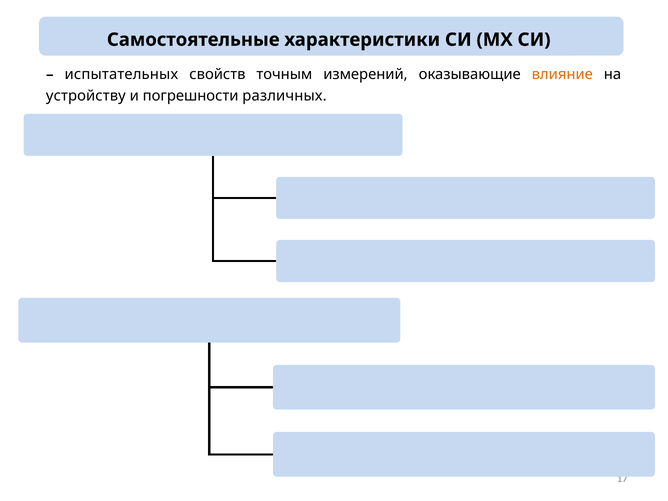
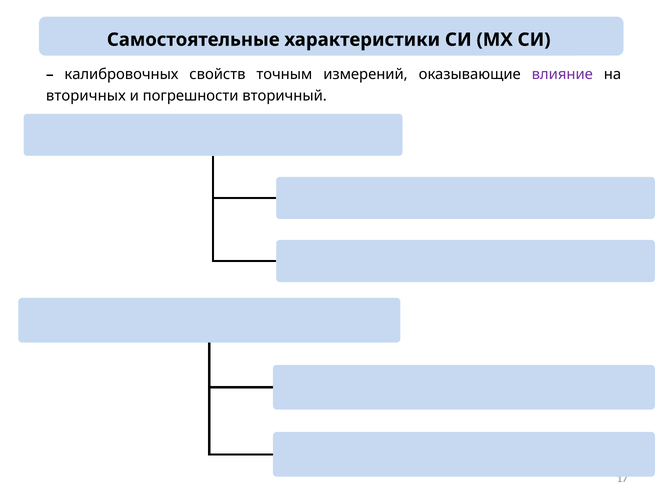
испытательных: испытательных -> калибровочных (121, 74)
влияние colour: orange -> purple (562, 74)
устройству: устройству -> вторичных (86, 96)
различных: различных -> вторичный (285, 96)
